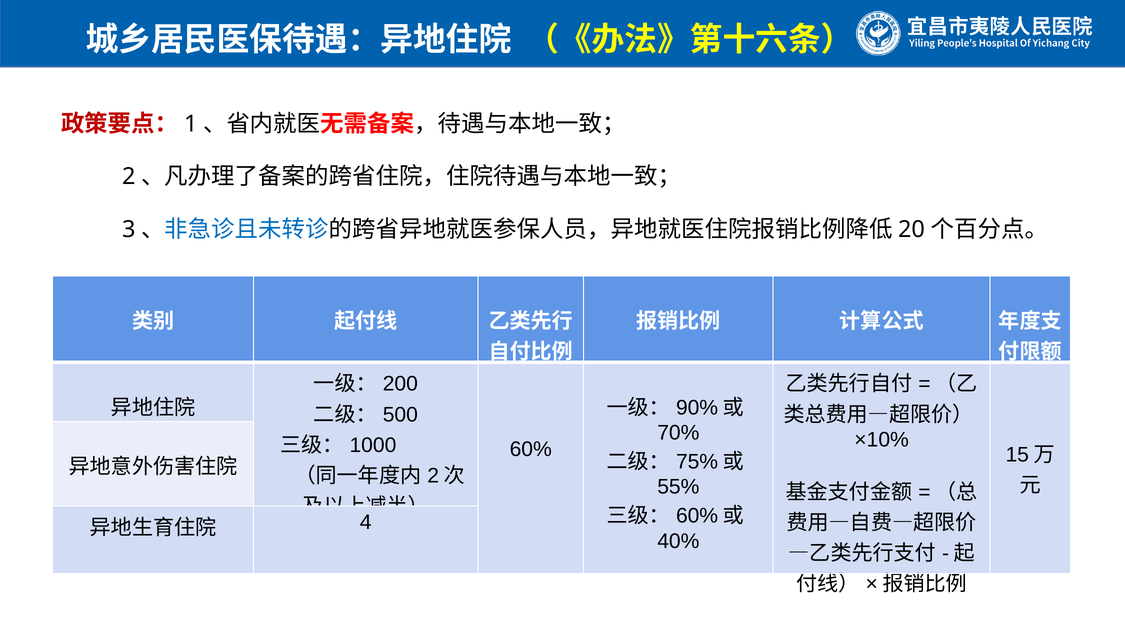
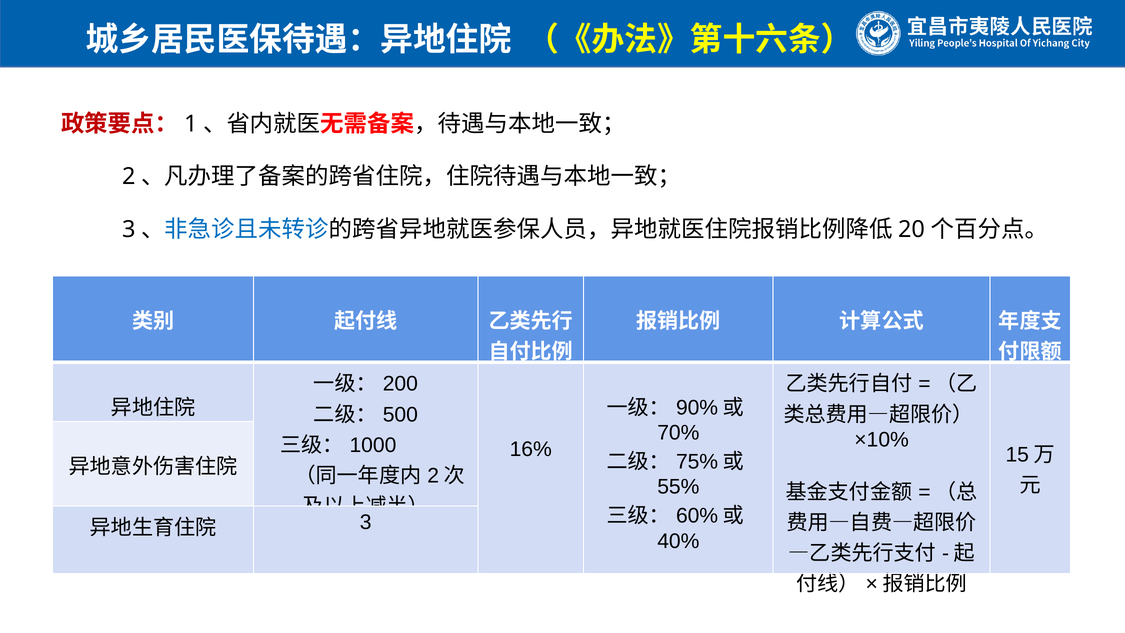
60%: 60% -> 16% (531, 449)
4: 4 -> 3 (366, 522)
